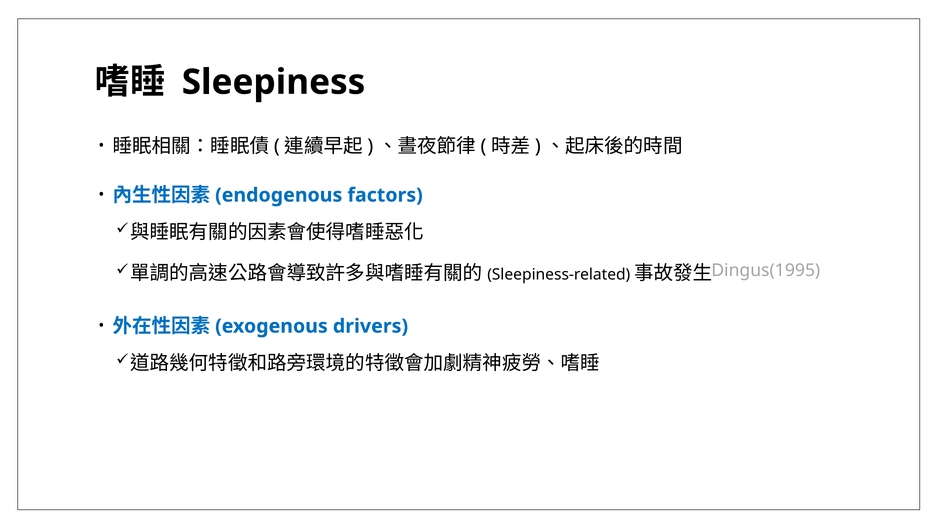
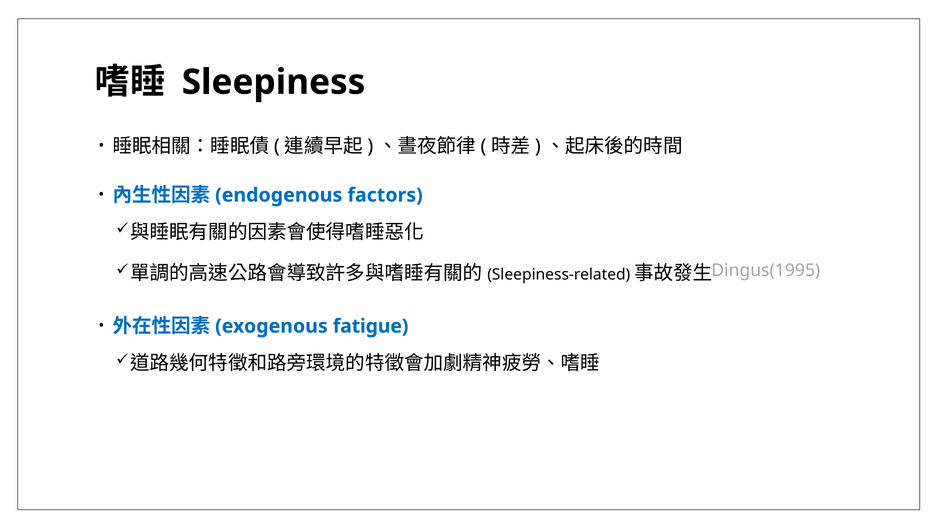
drivers: drivers -> fatigue (371, 326)
